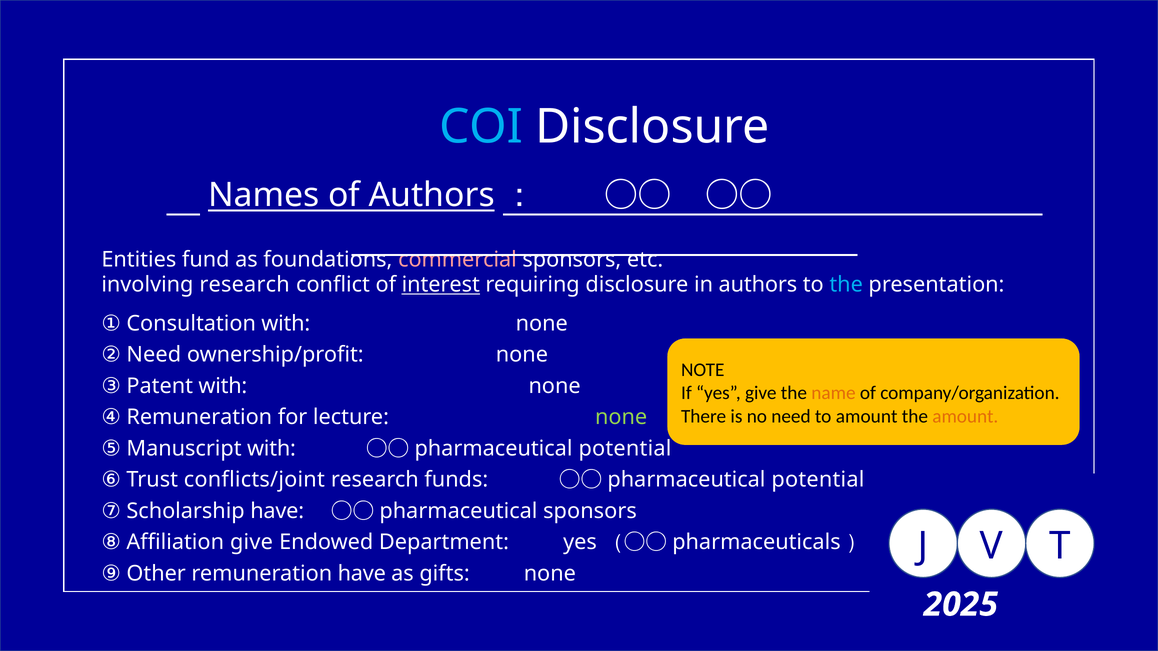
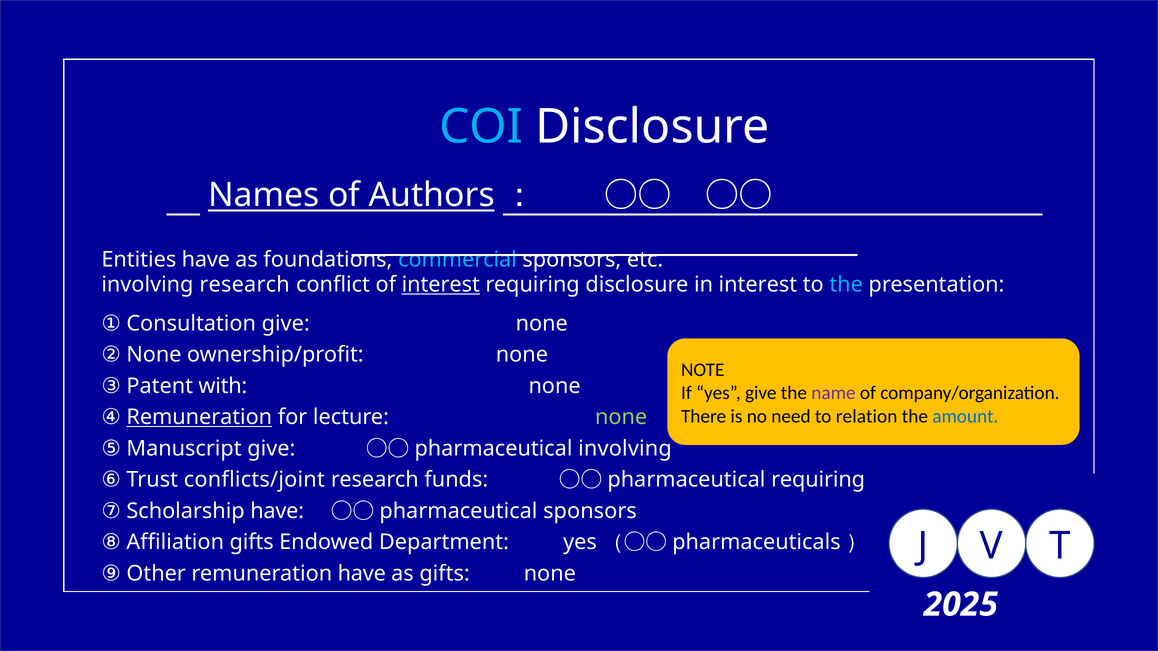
Entities fund: fund -> have (206, 260)
commercial colour: pink -> light blue (457, 260)
in authors: authors -> interest (758, 285)
Consultation with: with -> give (286, 324)
② Need: Need -> None (154, 355)
name colour: orange -> purple (833, 393)
Remuneration underline: none -> present (199, 417)
to amount: amount -> relation (867, 416)
amount colour: orange -> blue (965, 416)
Manuscript with: with -> give (271, 449)
potential: potential -> involving (625, 449)
funds ○○pharmaceutical potential: potential -> requiring (818, 480)
Affiliation give: give -> gifts (252, 542)
